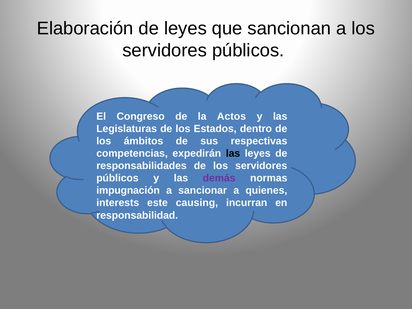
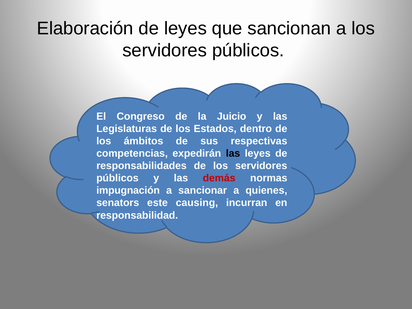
Actos: Actos -> Juicio (232, 116)
demás colour: purple -> red (219, 178)
interests: interests -> senators (118, 203)
